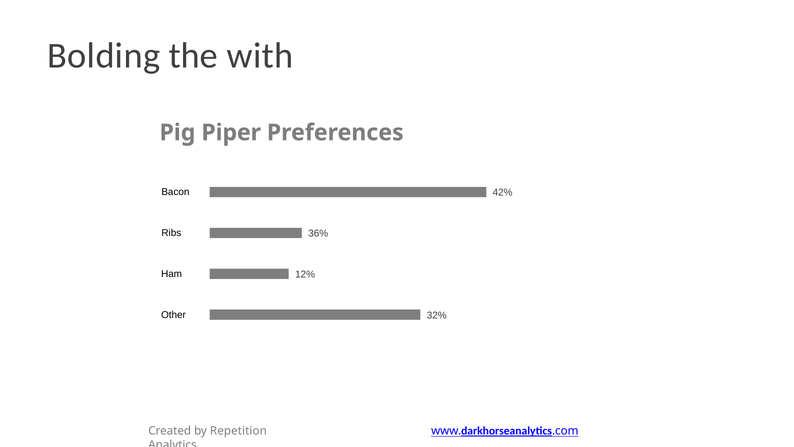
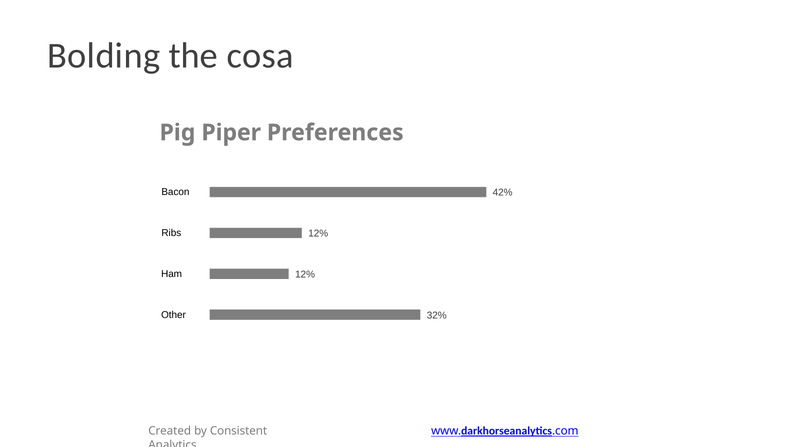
with: with -> cosa (260, 56)
36%: 36% -> 12% (318, 233)
Repetition: Repetition -> Consistent (238, 430)
